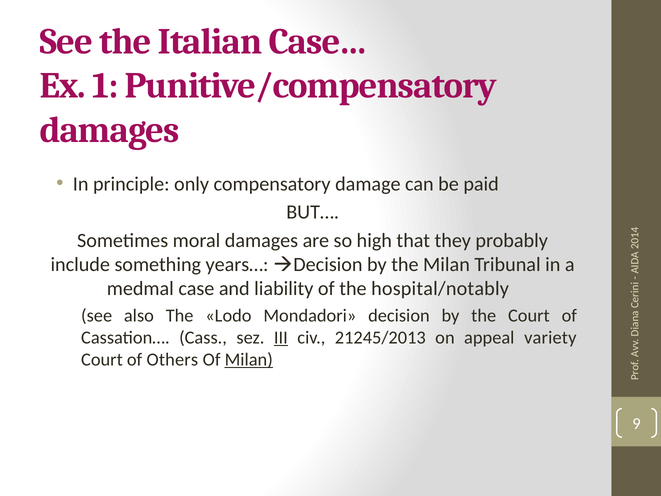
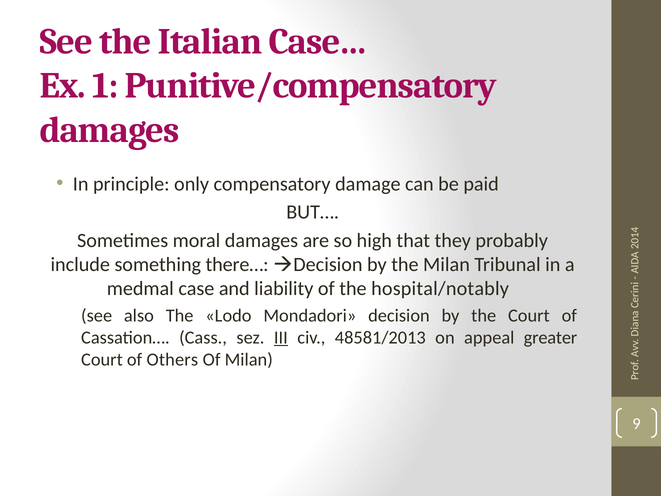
years…: years… -> there… (237, 264)
21245/2013: 21245/2013 -> 48581/2013 (380, 337)
variety: variety -> greater (550, 337)
Milan underline: present -> none (249, 359)
